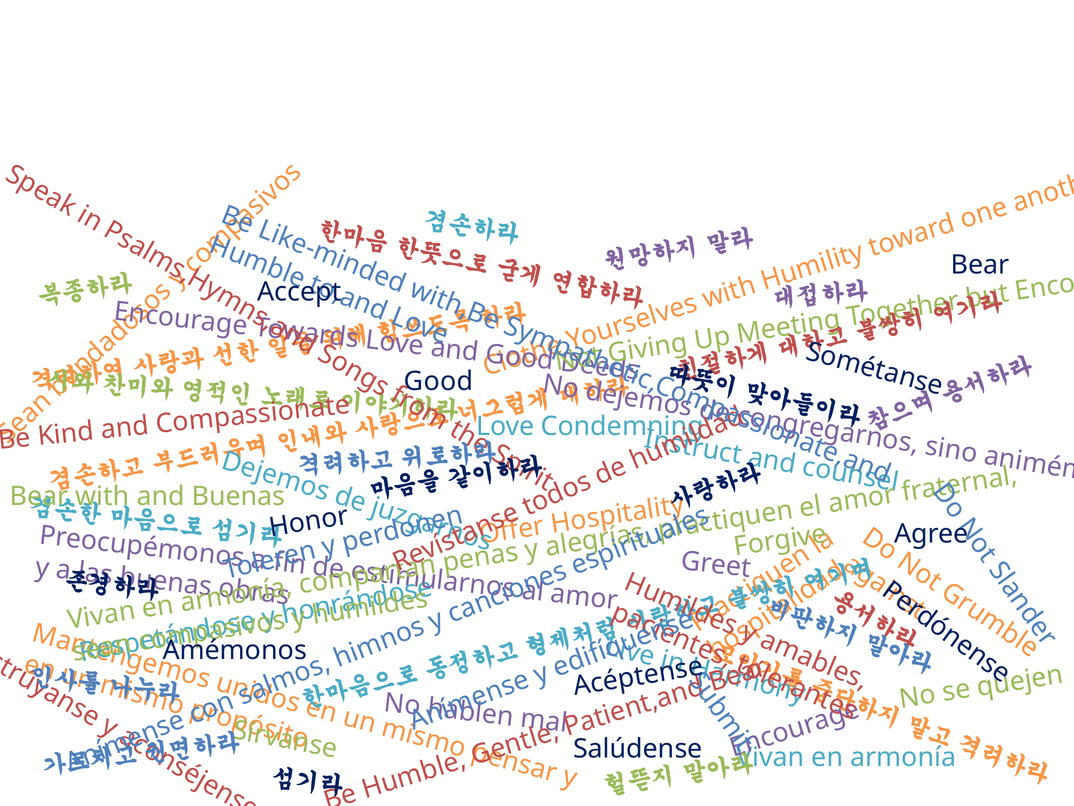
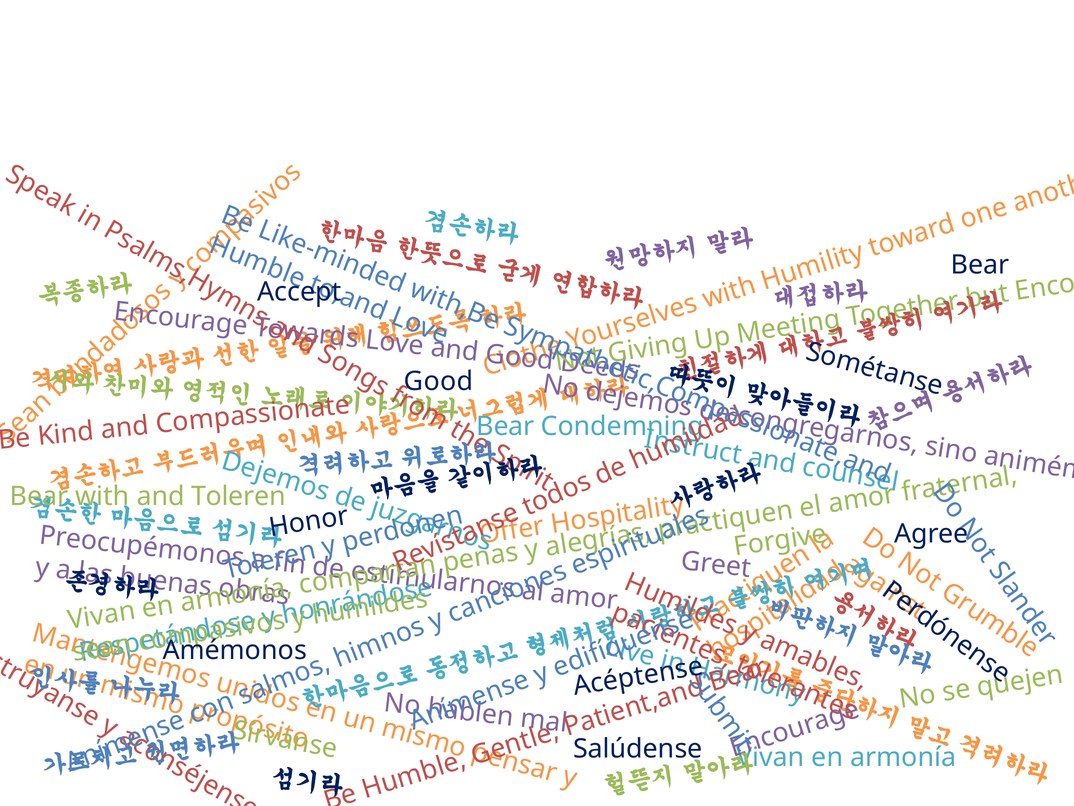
Love: Love -> Bear (505, 426)
and Buenas: Buenas -> Toleren (238, 496)
